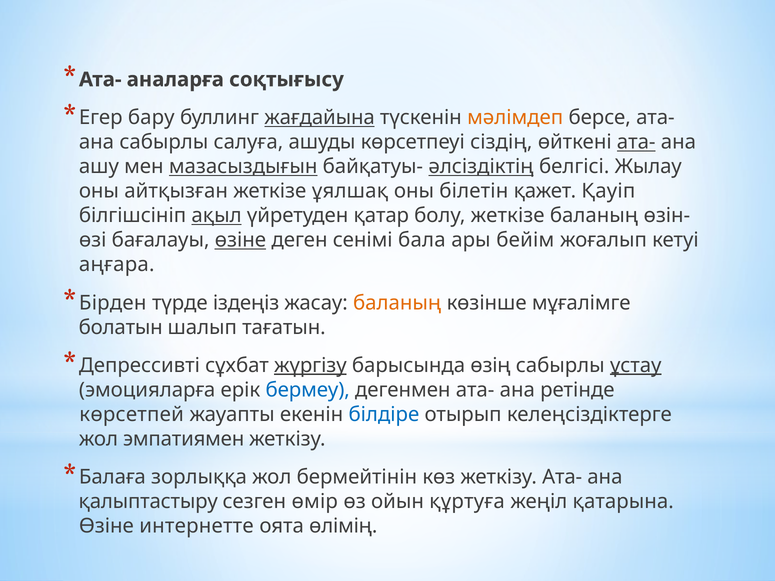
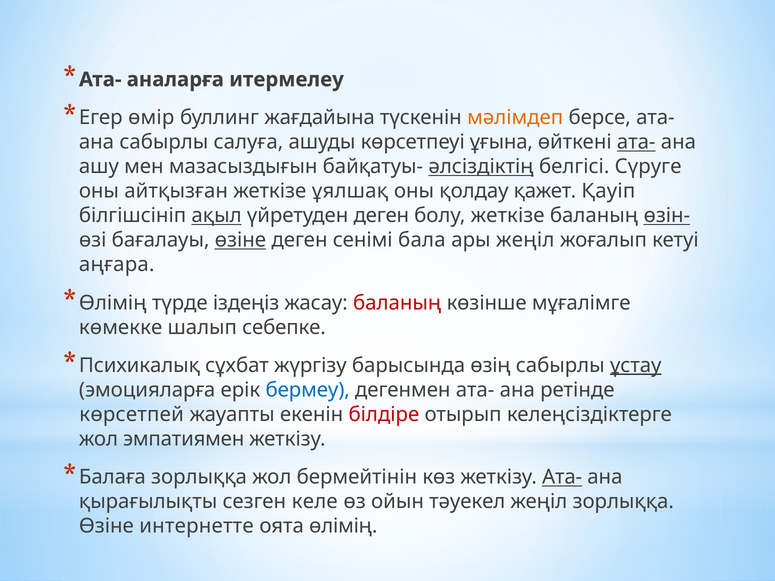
соқтығысу: соқтығысу -> итермелеу (287, 80)
бару: бару -> өмір (151, 118)
жағдайына underline: present -> none (320, 118)
сіздің: сіздің -> ұғына (501, 142)
мазасыздығын underline: present -> none (243, 167)
Жылау: Жылау -> Сүруге (648, 167)
білетін: білетін -> қолдау (474, 191)
үйретуден қатар: қатар -> деген (381, 216)
өзін- underline: none -> present (667, 216)
ары бейім: бейім -> жеңіл (525, 240)
Бірден: Бірден -> Өлімің (113, 303)
баланың colour: orange -> red (397, 303)
болатын: болатын -> көмекке (121, 328)
тағатын: тағатын -> себепке (284, 328)
Депрессивті: Депрессивті -> Психикалық (139, 366)
жүргізу underline: present -> none (310, 366)
білдіре colour: blue -> red (384, 415)
Ата- underline: none -> present (562, 477)
қалыптастыру: қалыптастыру -> қырағылықты (148, 502)
өмір: өмір -> келе (315, 502)
құртуға: құртуға -> тәуекел (467, 502)
жеңіл қатарына: қатарына -> зорлыққа (623, 502)
